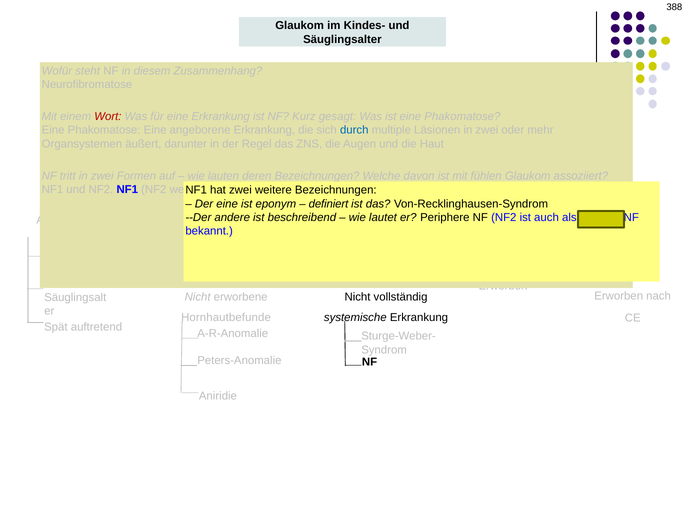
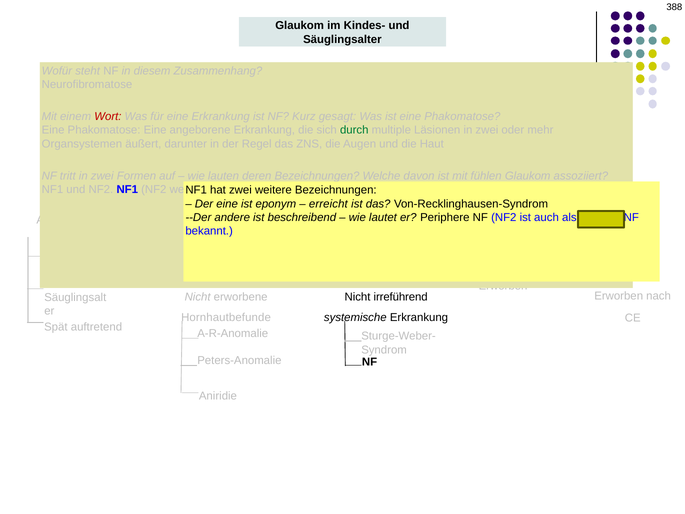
durch colour: blue -> green (354, 130)
definiert: definiert -> erreicht (328, 204)
vollständig: vollständig -> irreführend (401, 297)
